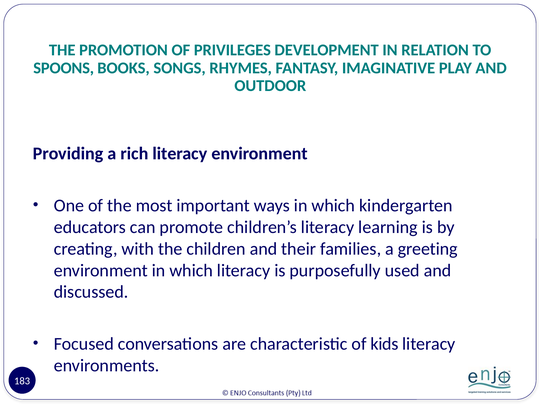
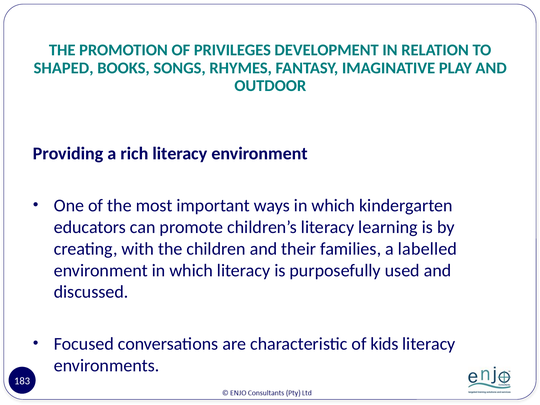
SPOONS: SPOONS -> SHAPED (64, 68)
greeting: greeting -> labelled (428, 249)
